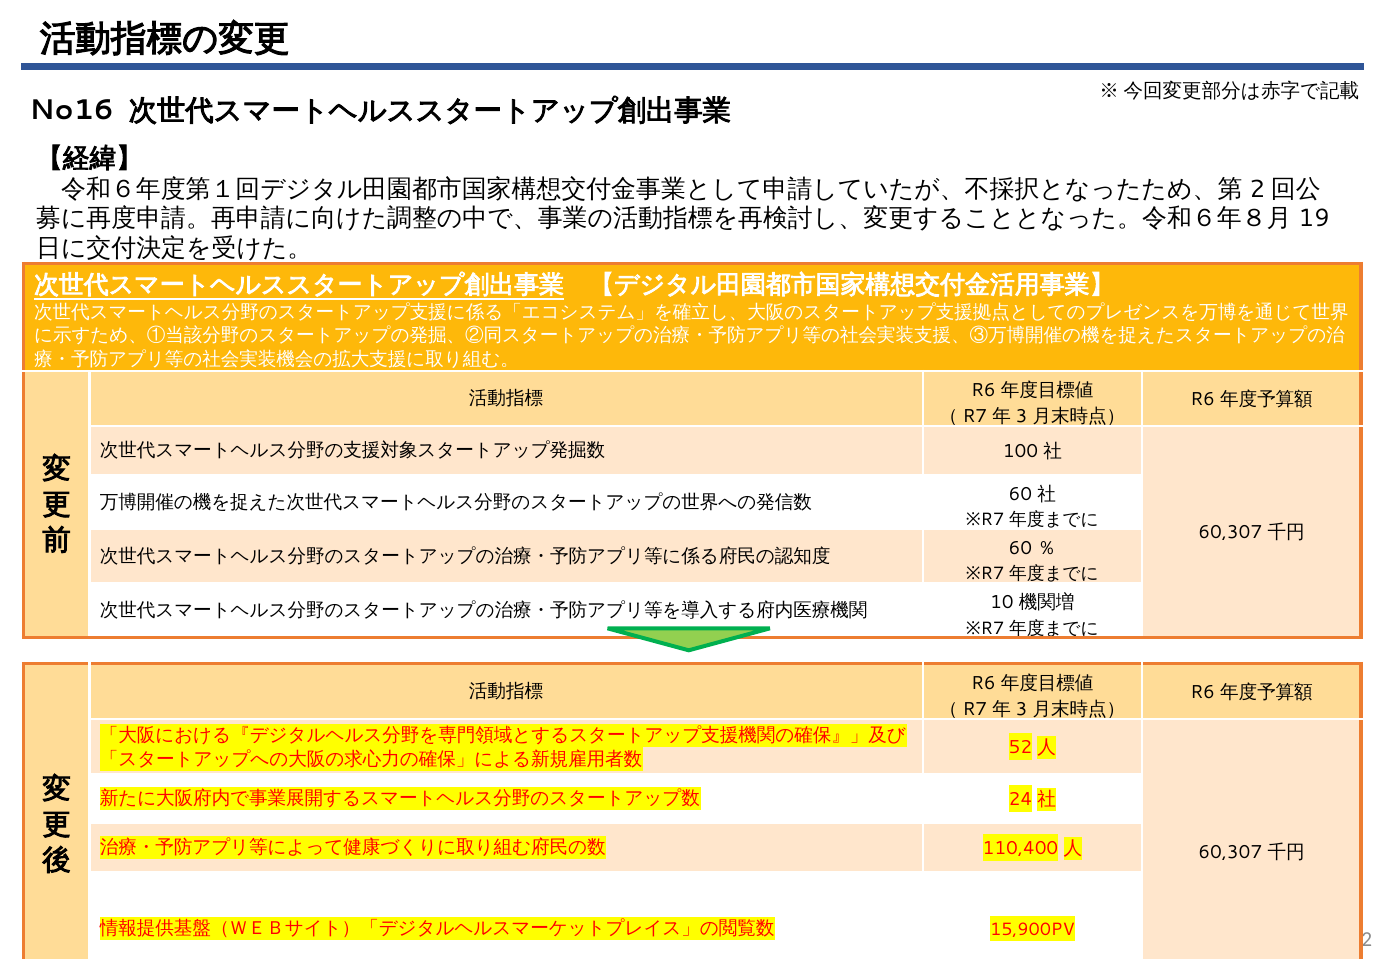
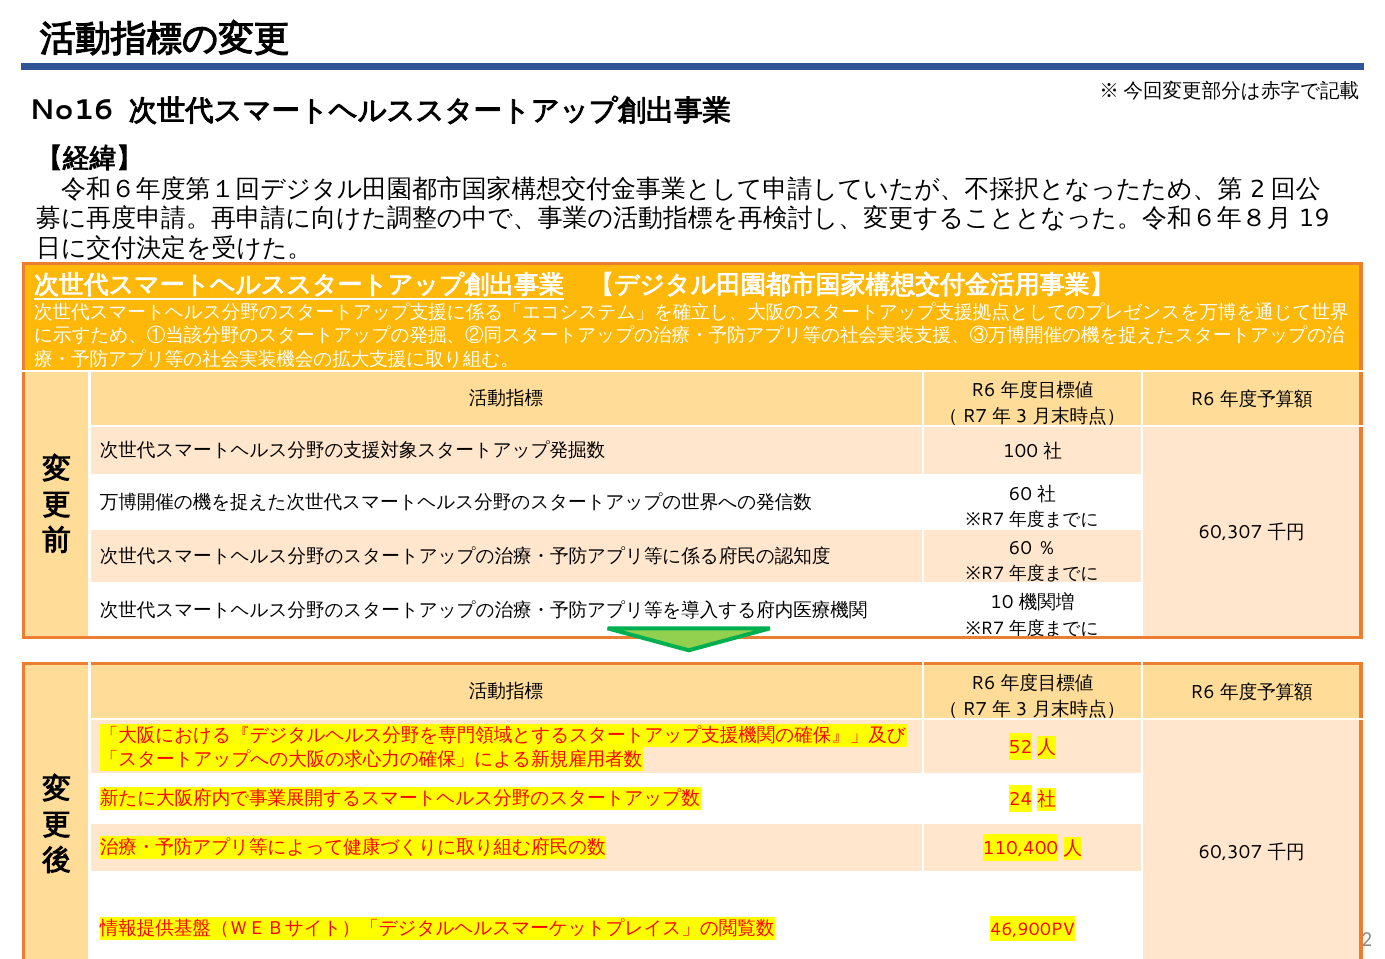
15,900PV: 15,900PV -> 46,900PV (1032, 929)
